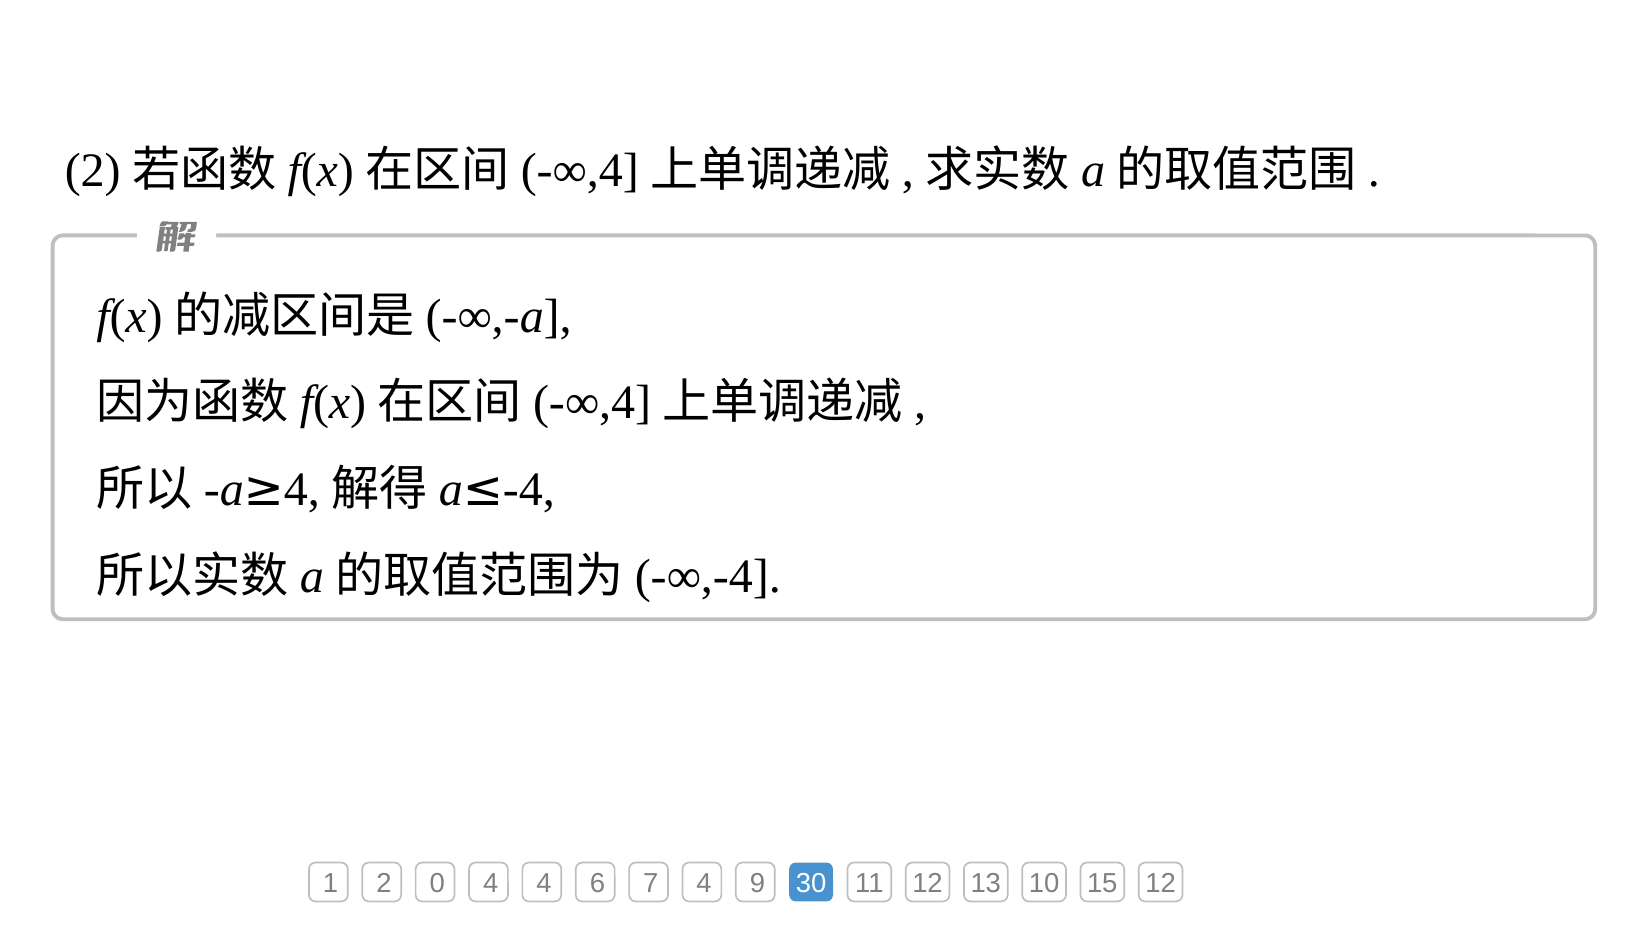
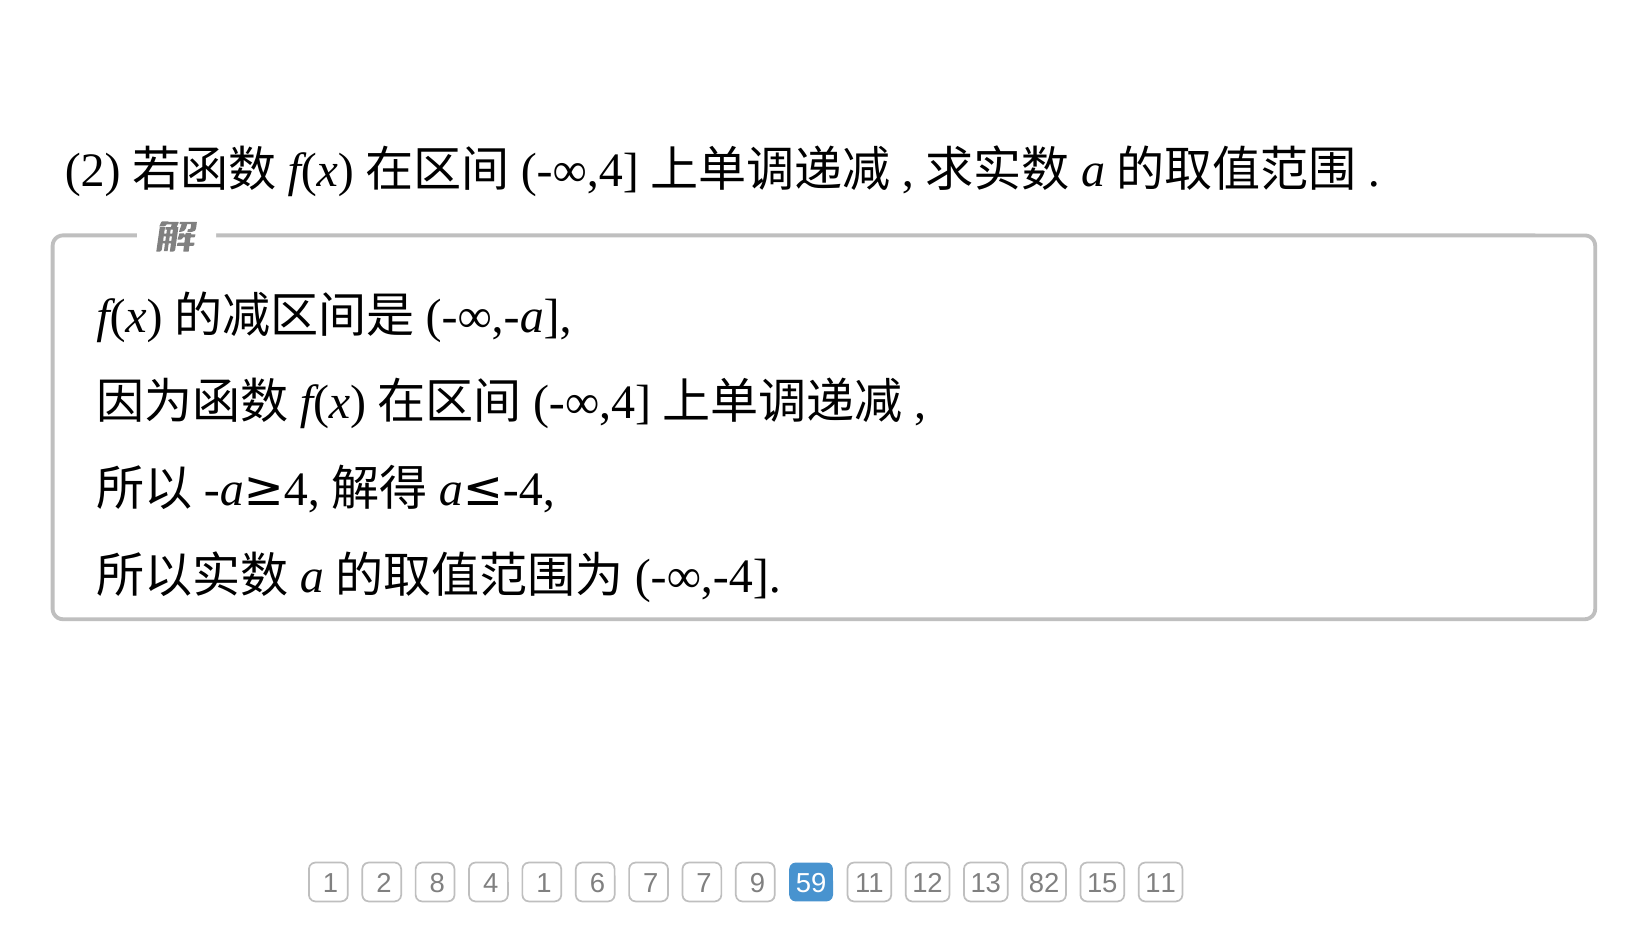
0: 0 -> 8 (437, 884)
4 4: 4 -> 1 (544, 884)
7 4: 4 -> 7 (704, 884)
30: 30 -> 59 (811, 884)
10: 10 -> 82 (1044, 884)
15 12: 12 -> 11 (1161, 884)
